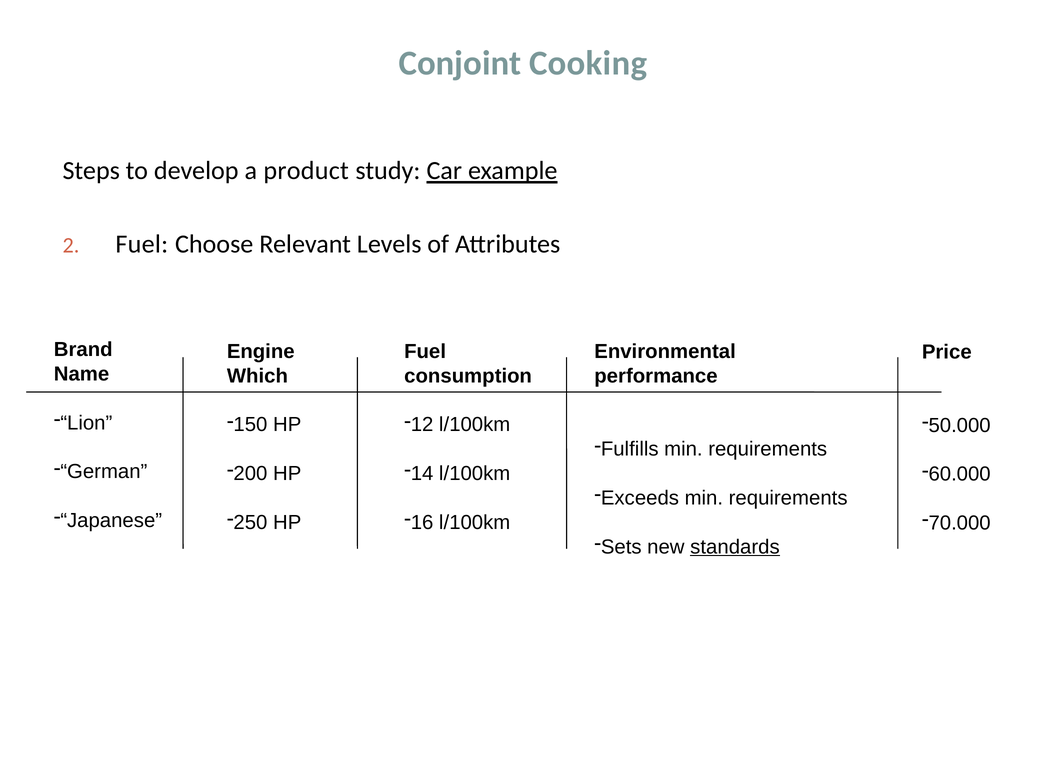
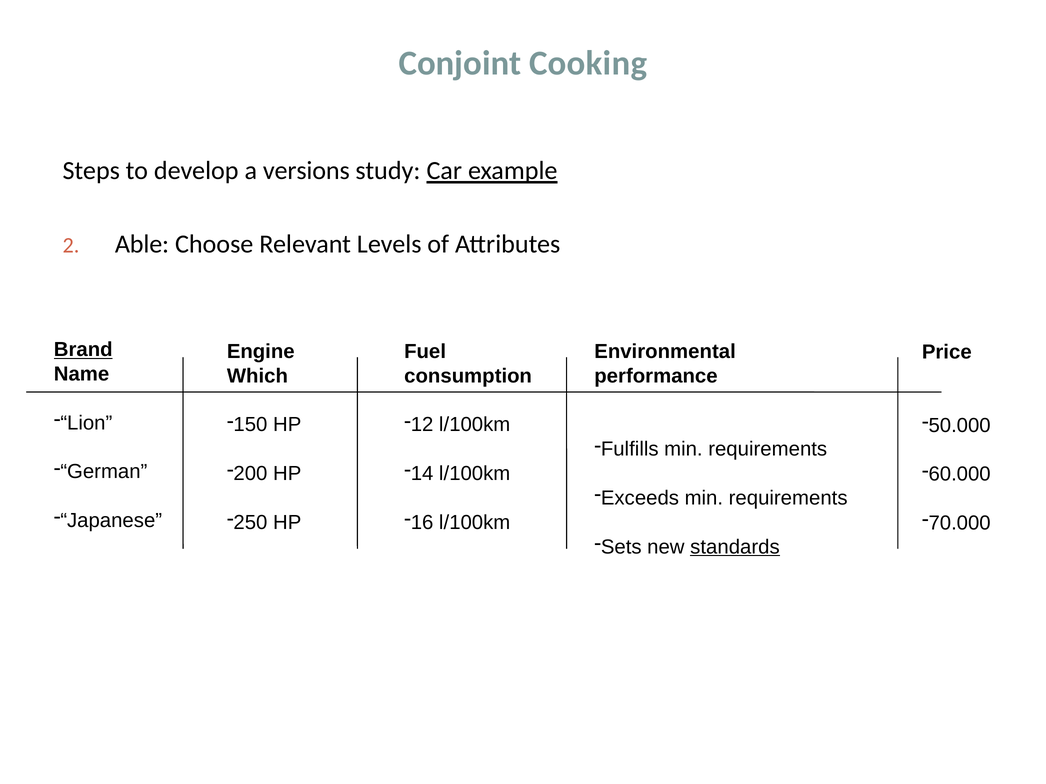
product: product -> versions (306, 171)
Fuel: Fuel -> Able (142, 244)
Brand underline: none -> present (83, 350)
